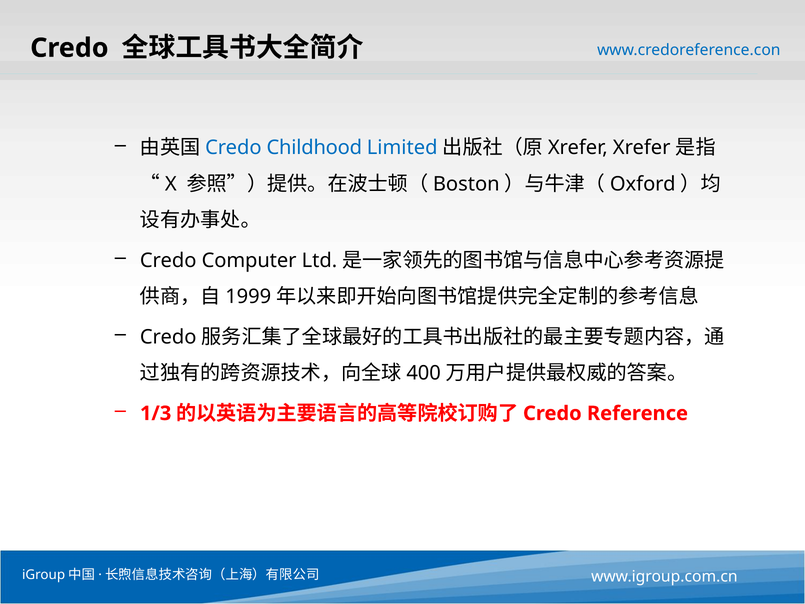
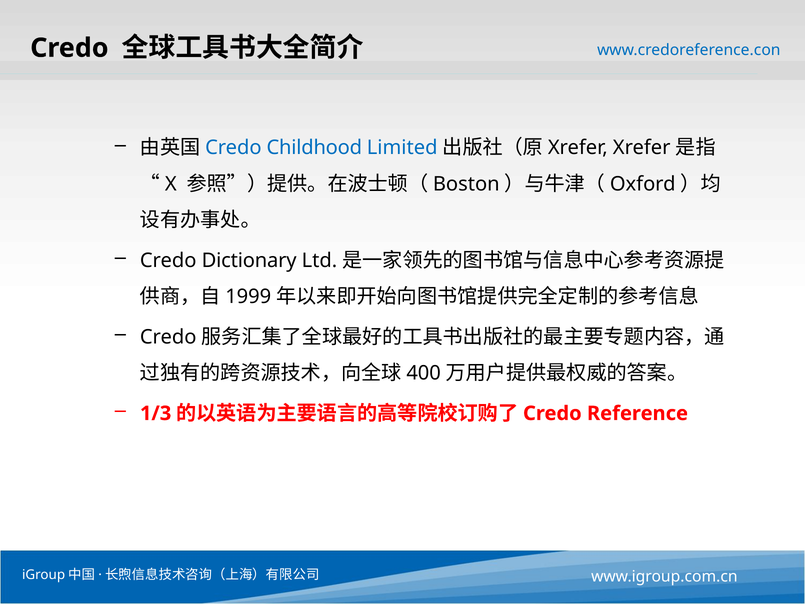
Computer: Computer -> Dictionary (249, 260)
